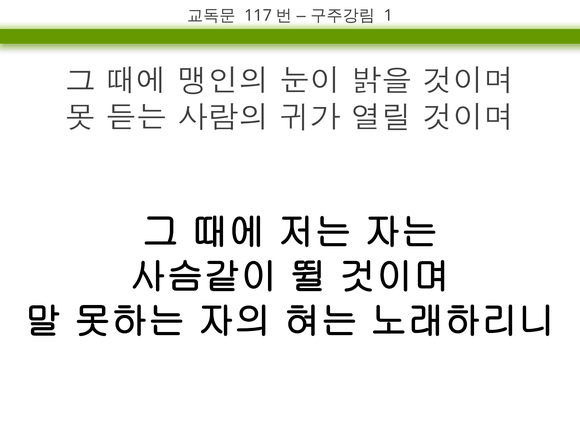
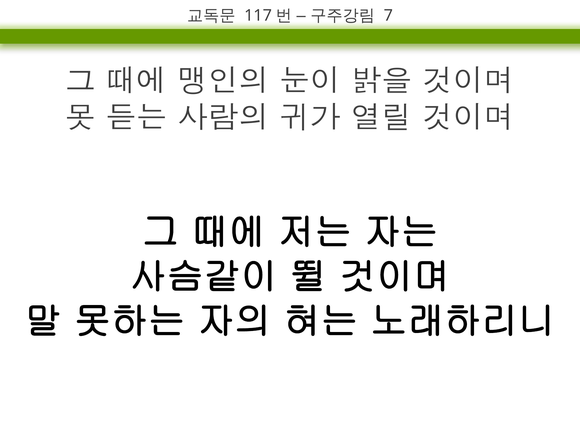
1: 1 -> 7 (388, 16)
